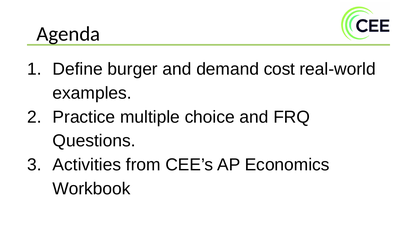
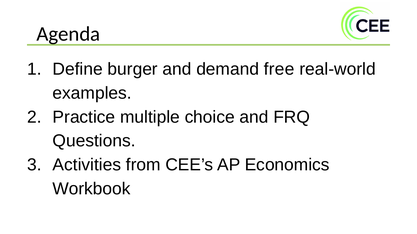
cost: cost -> free (279, 69)
